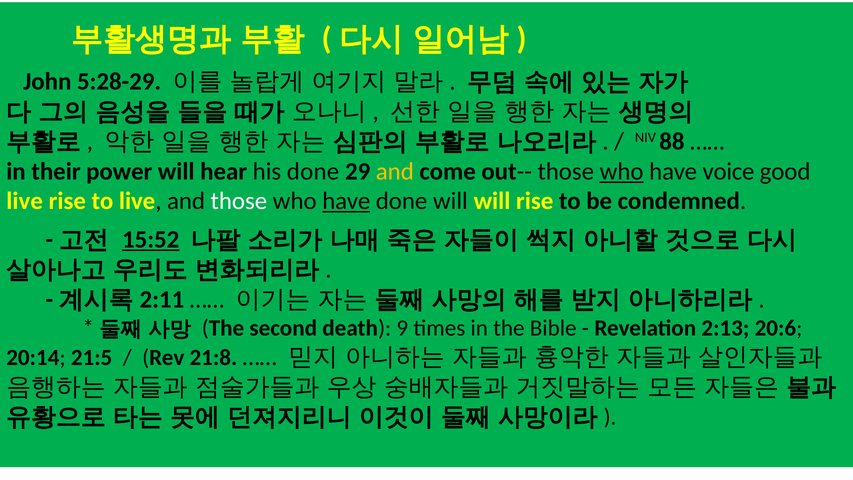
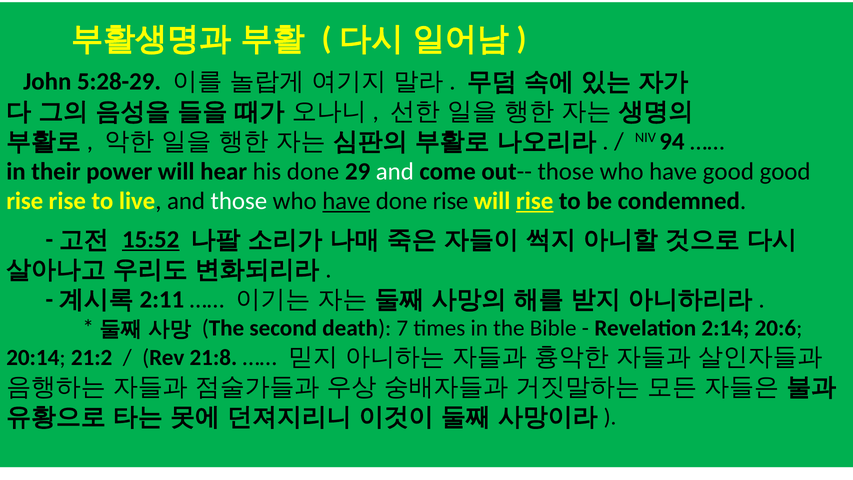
88: 88 -> 94 (672, 141)
and colour: yellow -> white (395, 171)
who underline: present -> none (622, 171)
have voice: voice -> good (728, 171)
live: live -> rise (25, 201)
done will: will -> rise (450, 201)
rise underline: none -> present (535, 201)
9: 9 -> 7 (402, 328)
2:13: 2:13 -> 2:14 (725, 328)
21:5: 21:5 -> 21:2 (92, 358)
